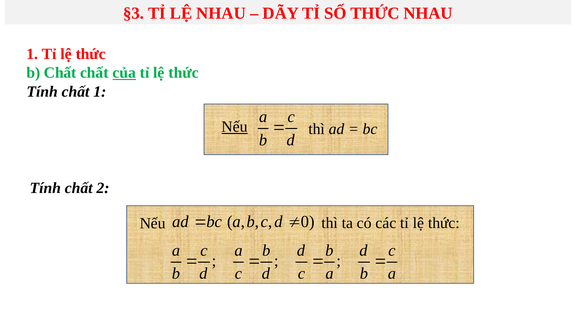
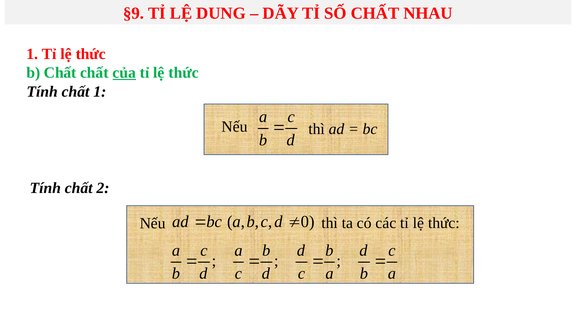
§3: §3 -> §9 (134, 13)
LỆ NHAU: NHAU -> DUNG (221, 13)
SỐ THỨC: THỨC -> CHẤT (375, 13)
Nếu underline: present -> none (235, 127)
